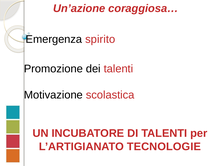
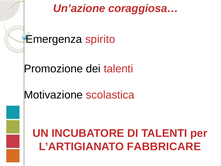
TECNOLOGIE: TECNOLOGIE -> FABBRICARE (164, 146)
